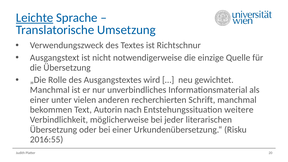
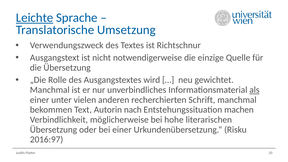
als underline: none -> present (254, 90)
weitere: weitere -> machen (239, 110)
jeder: jeder -> hohe (174, 120)
2016:55: 2016:55 -> 2016:97 (47, 140)
